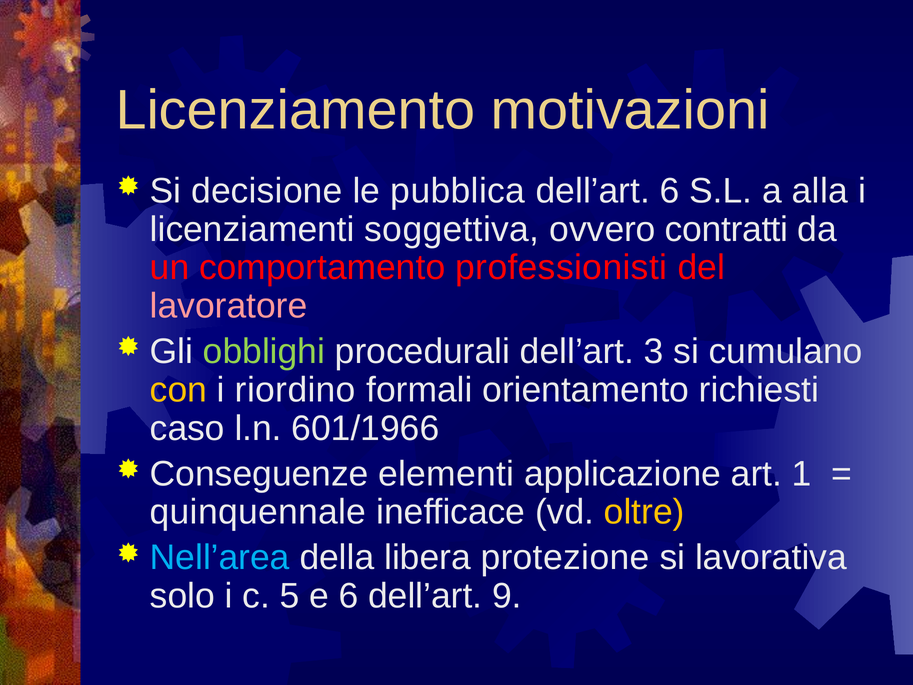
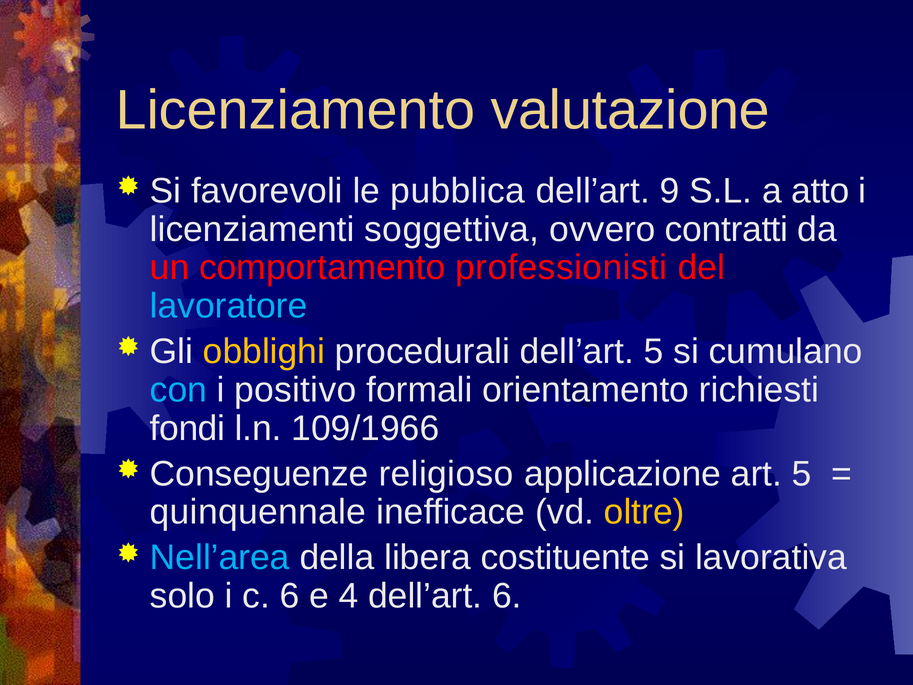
motivazioni: motivazioni -> valutazione (630, 110)
decisione: decisione -> favorevoli (267, 191)
dell’art 6: 6 -> 9 (670, 191)
alla: alla -> atto (820, 191)
lavoratore colour: pink -> light blue (229, 306)
obblighi colour: light green -> yellow (264, 351)
dell’art 3: 3 -> 5 (654, 351)
con colour: yellow -> light blue (178, 390)
riordino: riordino -> positivo (295, 390)
caso: caso -> fondi (187, 428)
601/1966: 601/1966 -> 109/1966 (365, 428)
elementi: elementi -> religioso (446, 474)
art 1: 1 -> 5 (802, 474)
protezione: protezione -> costituente (565, 557)
c 5: 5 -> 6 (289, 596)
e 6: 6 -> 4 (349, 596)
dell’art 9: 9 -> 6 (507, 596)
